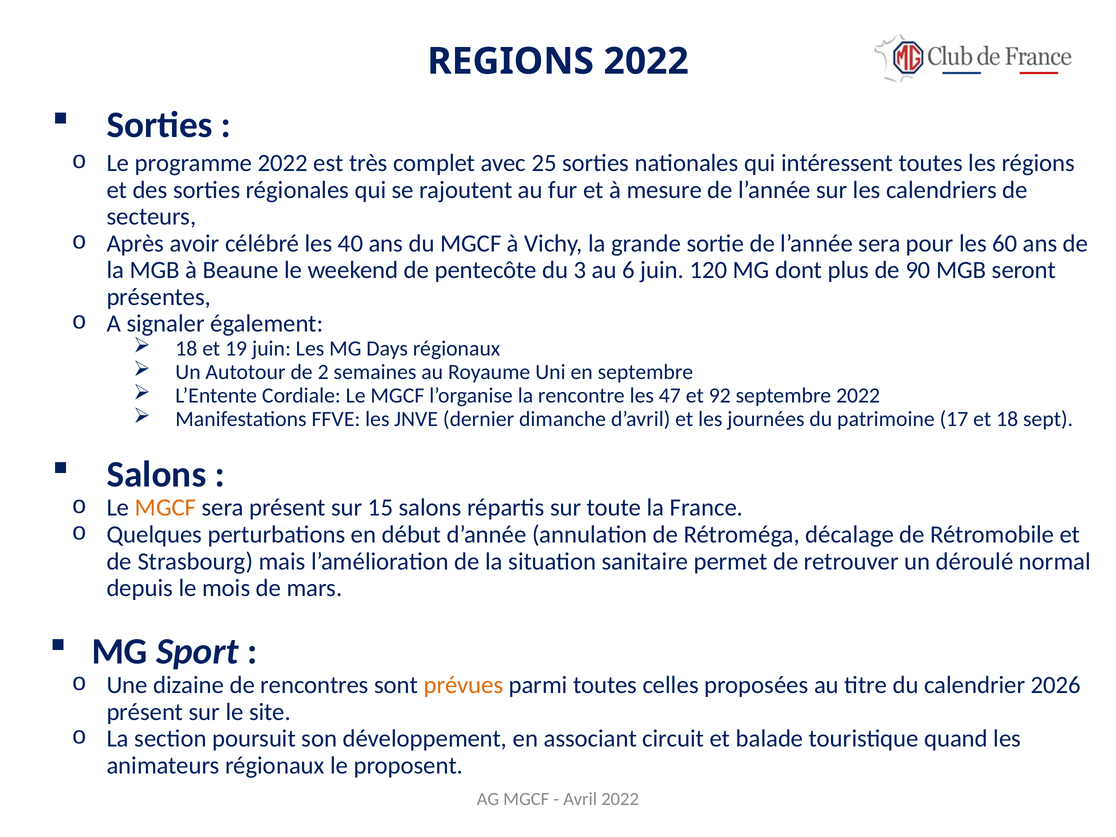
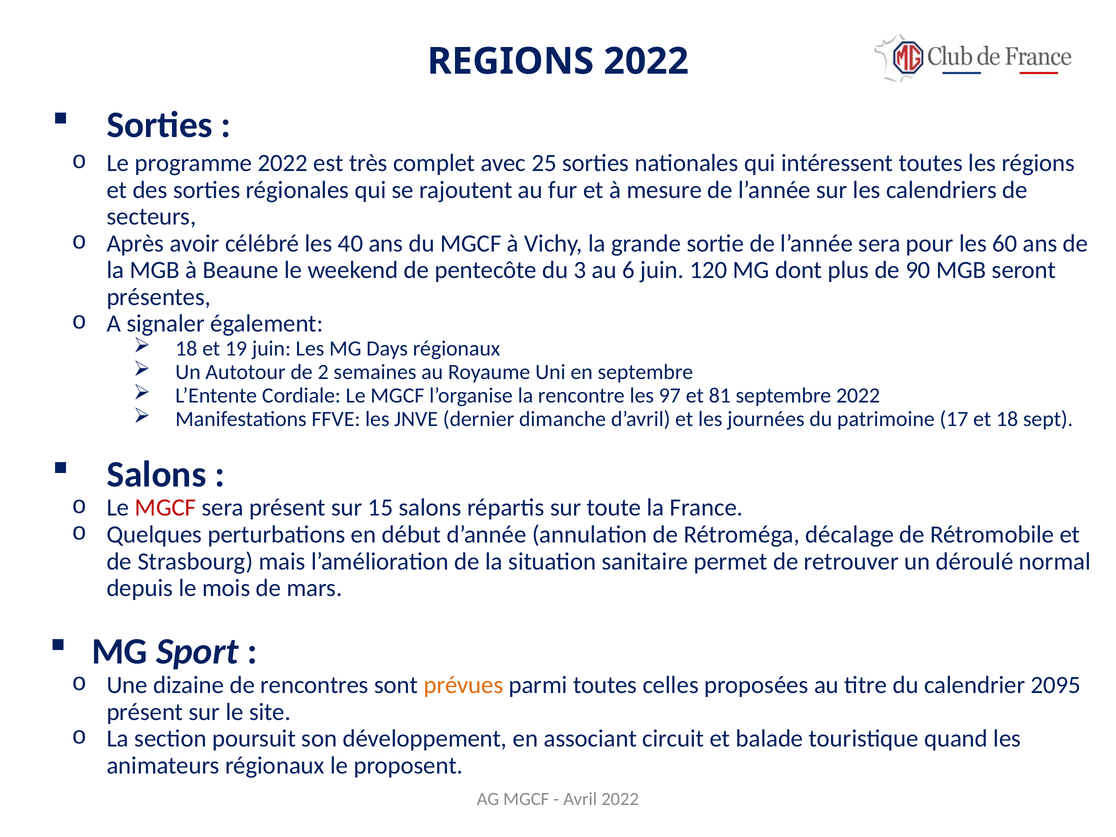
47: 47 -> 97 (670, 396)
92: 92 -> 81 (720, 396)
MGCF colour: orange -> red (165, 508)
2026: 2026 -> 2095 (1056, 685)
